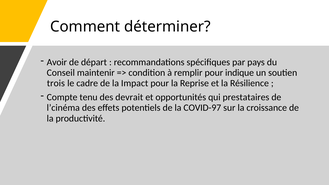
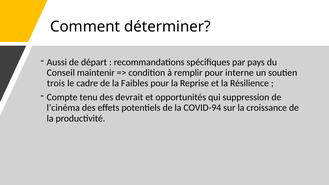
Avoir: Avoir -> Aussi (57, 62)
indique: indique -> interne (239, 73)
Impact: Impact -> Faibles (135, 83)
prestataires: prestataires -> suppression (246, 97)
COVID-97: COVID-97 -> COVID-94 (202, 108)
